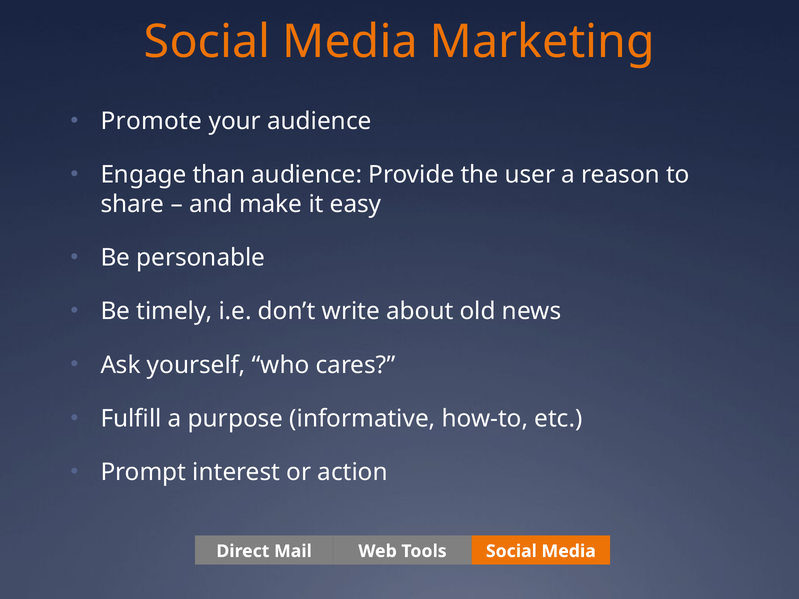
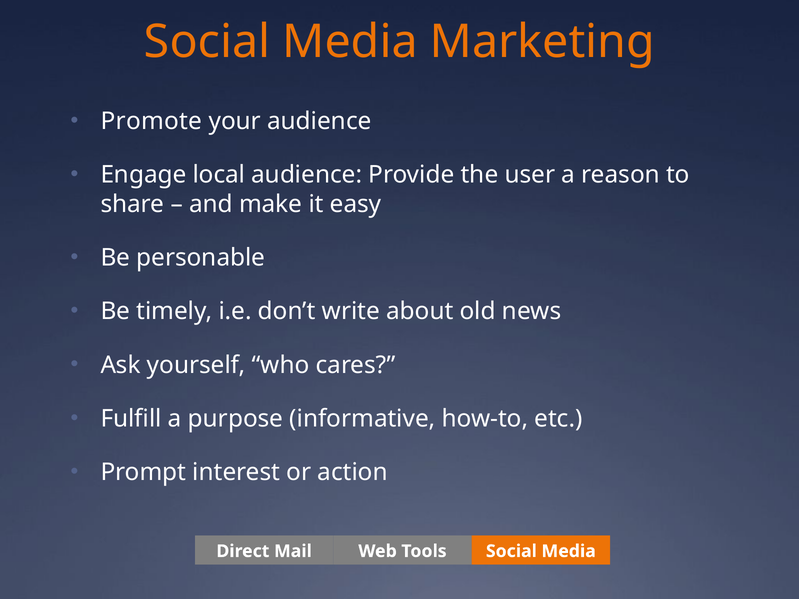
than: than -> local (219, 175)
